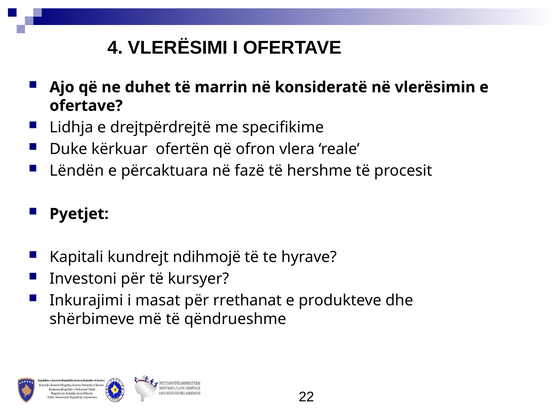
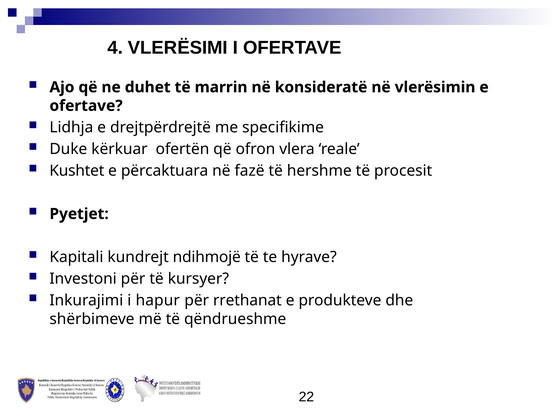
Lëndën: Lëndën -> Kushtet (77, 171)
masat: masat -> hapur (158, 300)
